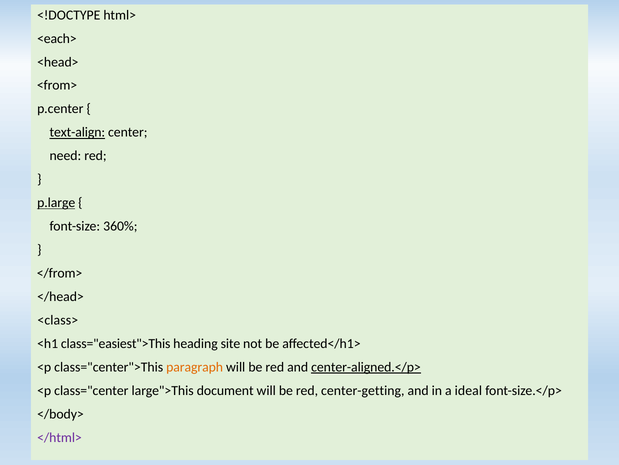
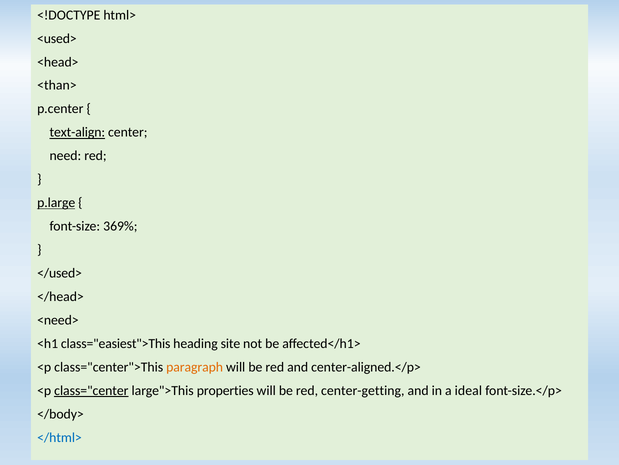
<each>: <each> -> <used> (57, 38)
<from>: <from> -> <than> (57, 85)
360%: 360% -> 369% (120, 226)
</from>: </from> -> </used> (60, 273)
<class>: <class> -> <need> (58, 320)
center-aligned.</p> underline: present -> none (366, 367)
class="center underline: none -> present (91, 390)
document: document -> properties (225, 390)
</html> colour: purple -> blue (59, 437)
